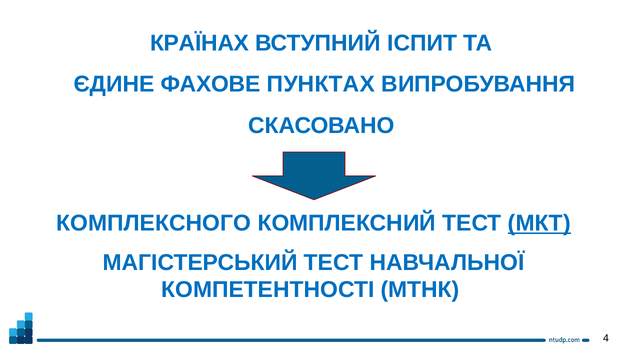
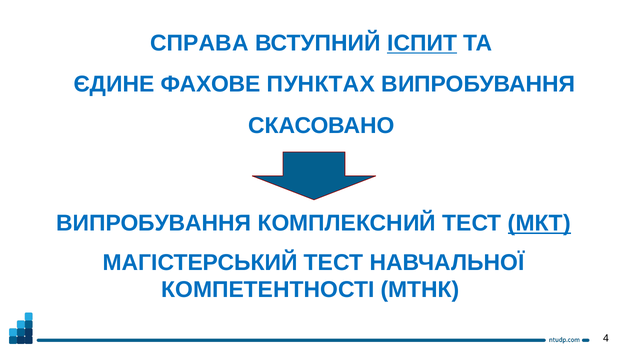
КРАЇНАХ: КРАЇНАХ -> СПРАВА (199, 43)
ІСПИТ underline: none -> present (422, 43)
КОМПЛЕКСНОГО: КОМПЛЕКСНОГО -> ВИПРОБУВАННЯ (154, 223)
